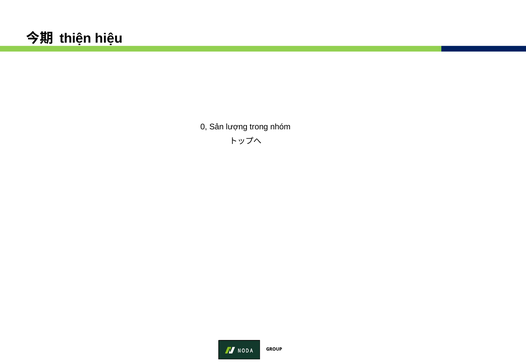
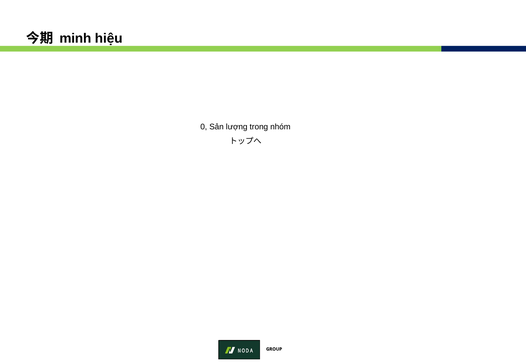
thiện: thiện -> minh (75, 38)
